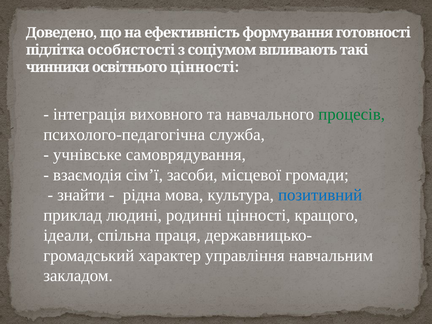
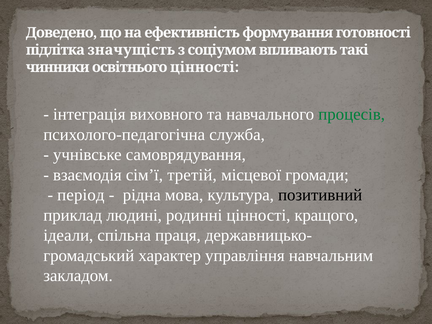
особистості: особистості -> значущість (131, 50)
засоби: засоби -> третій (192, 175)
знайти: знайти -> період (81, 195)
позитивний colour: blue -> black (320, 195)
